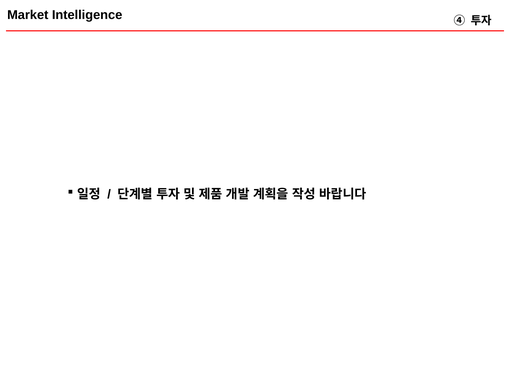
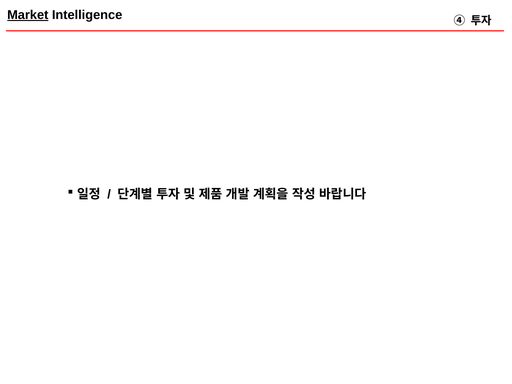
Market underline: none -> present (28, 15)
